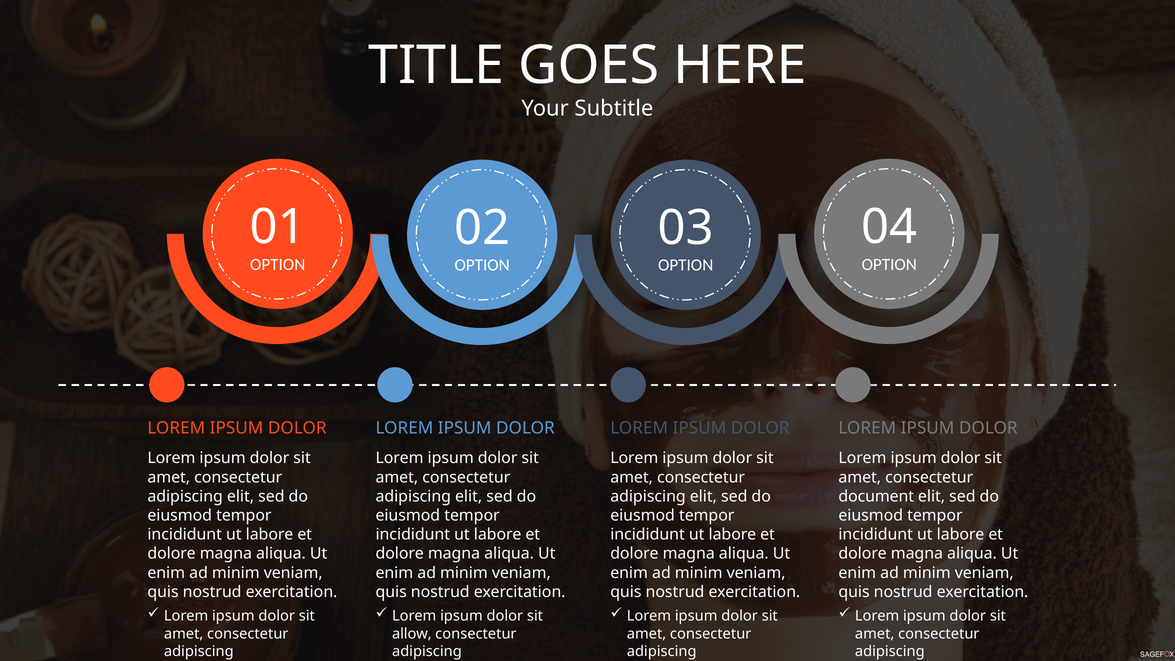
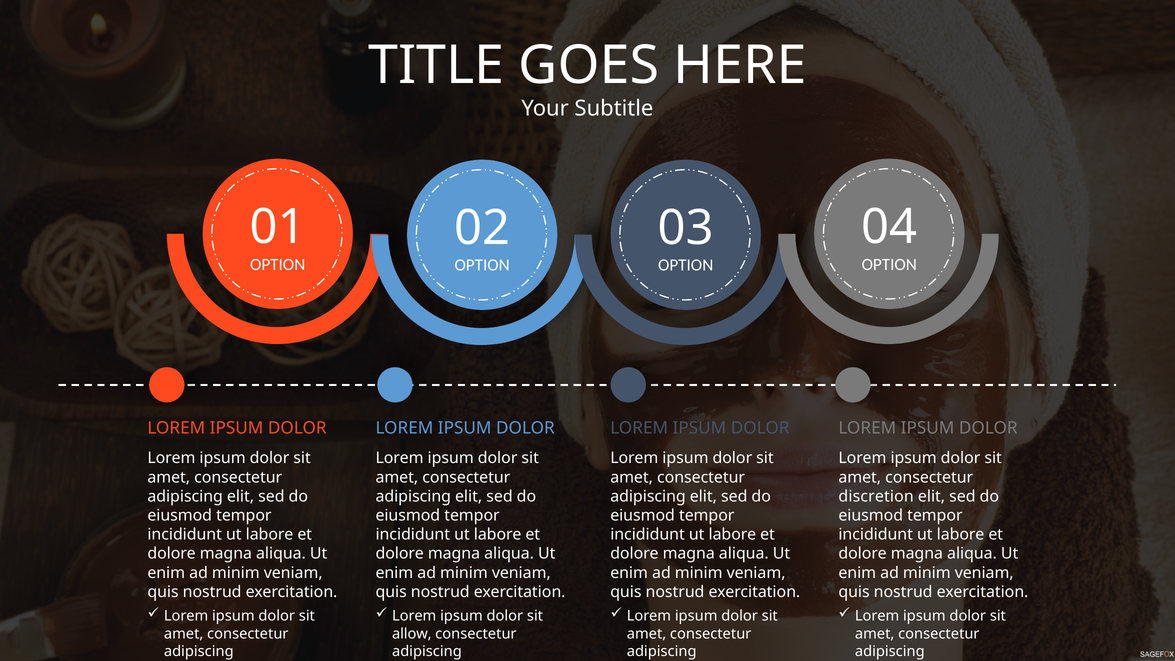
document: document -> discretion (876, 496)
